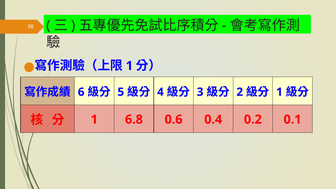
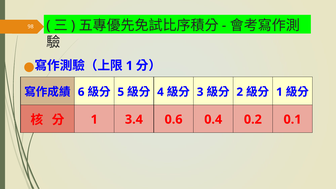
6.8: 6.8 -> 3.4 (134, 119)
